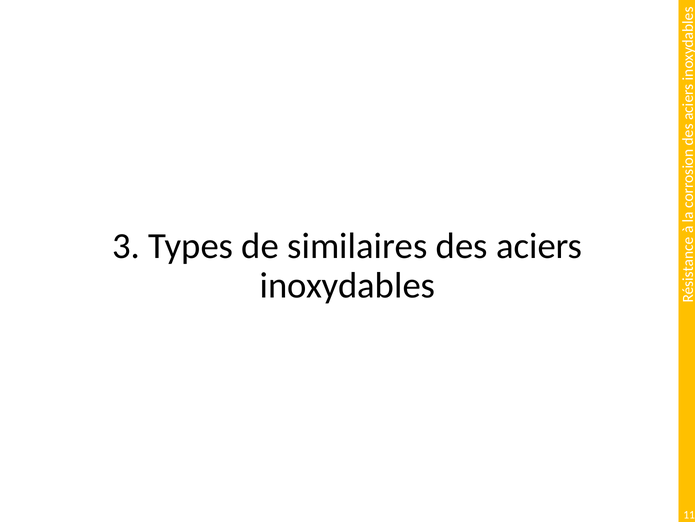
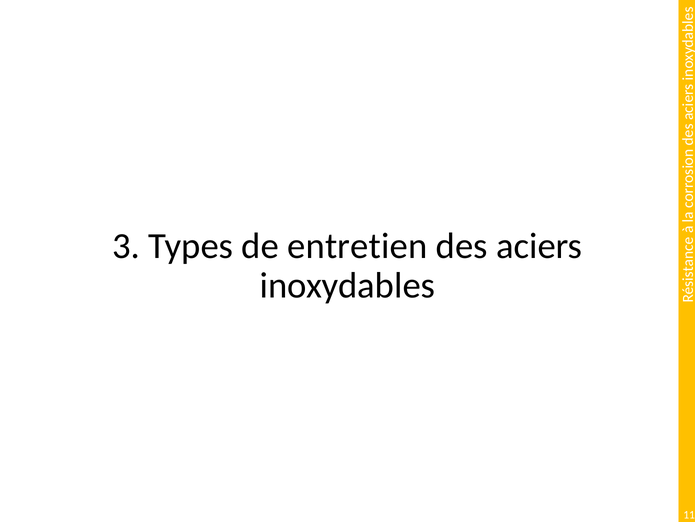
similaires: similaires -> entretien (357, 246)
